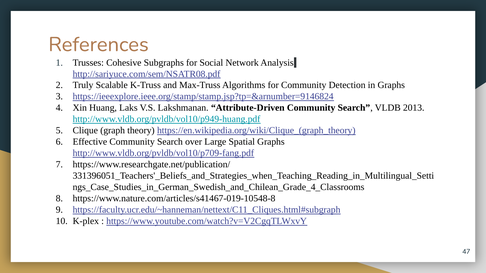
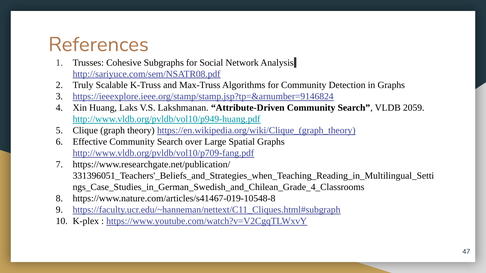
2013: 2013 -> 2059 (414, 108)
